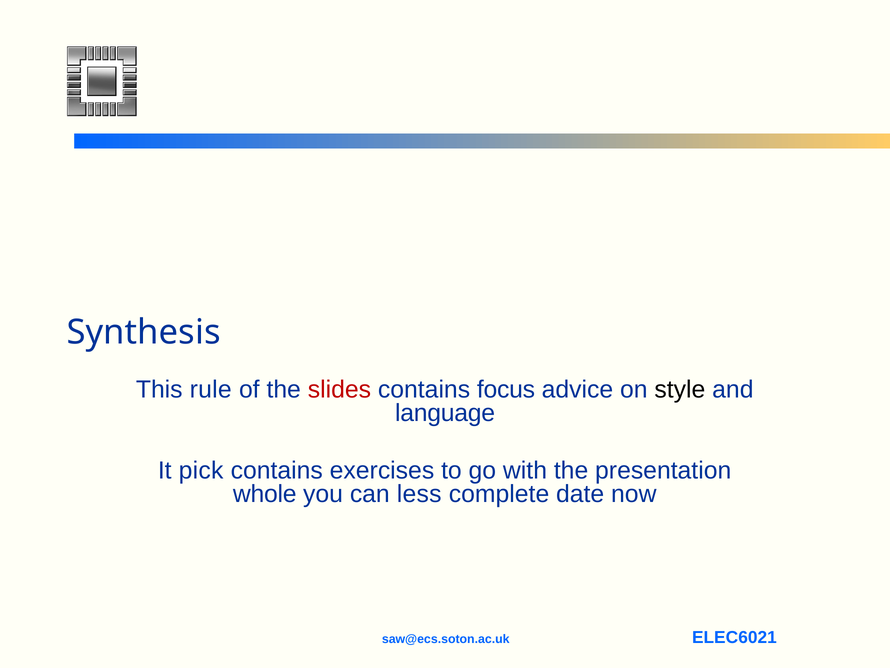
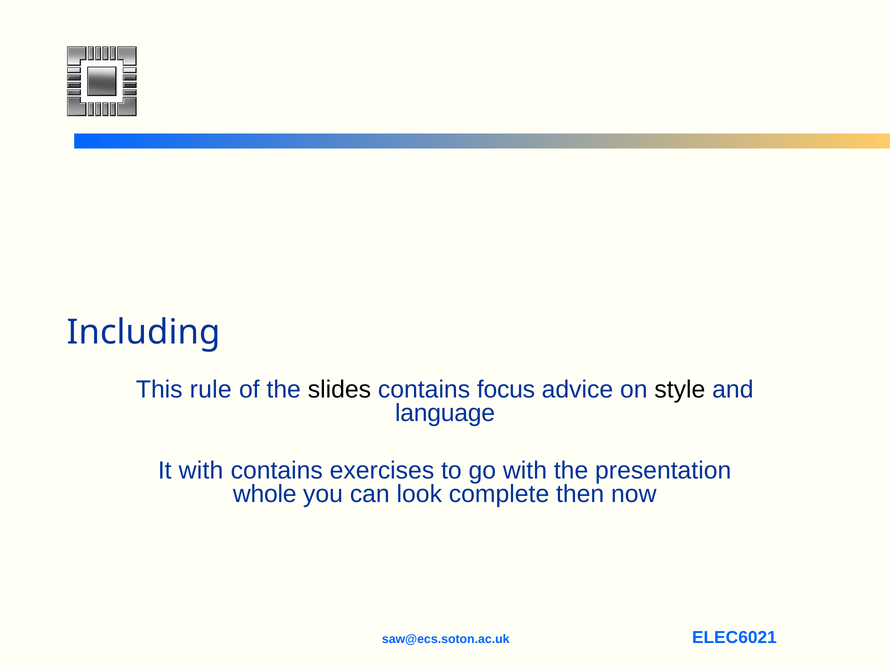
Synthesis: Synthesis -> Including (144, 332)
slides colour: red -> black (339, 389)
It pick: pick -> with (201, 470)
less: less -> look (419, 494)
date: date -> then (580, 494)
